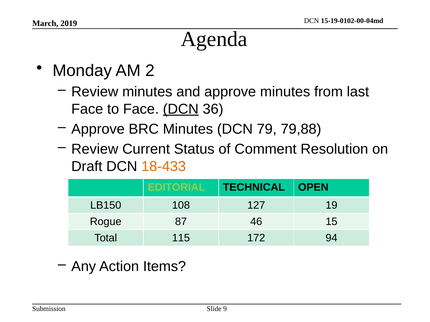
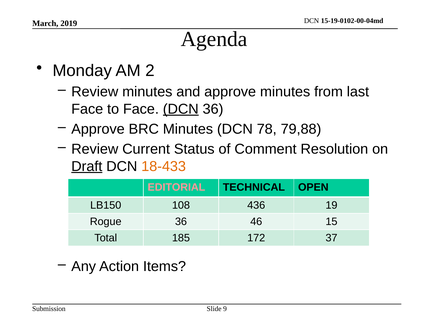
79: 79 -> 78 (267, 129)
Draft underline: none -> present (87, 167)
EDITORIAL colour: light green -> pink (176, 188)
127: 127 -> 436 (256, 206)
Rogue 87: 87 -> 36 (181, 222)
115: 115 -> 185 (181, 238)
94: 94 -> 37 (331, 238)
